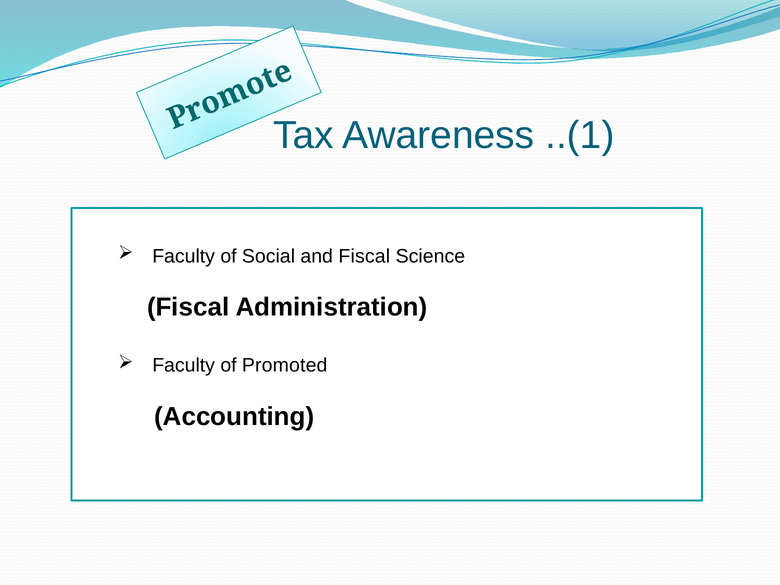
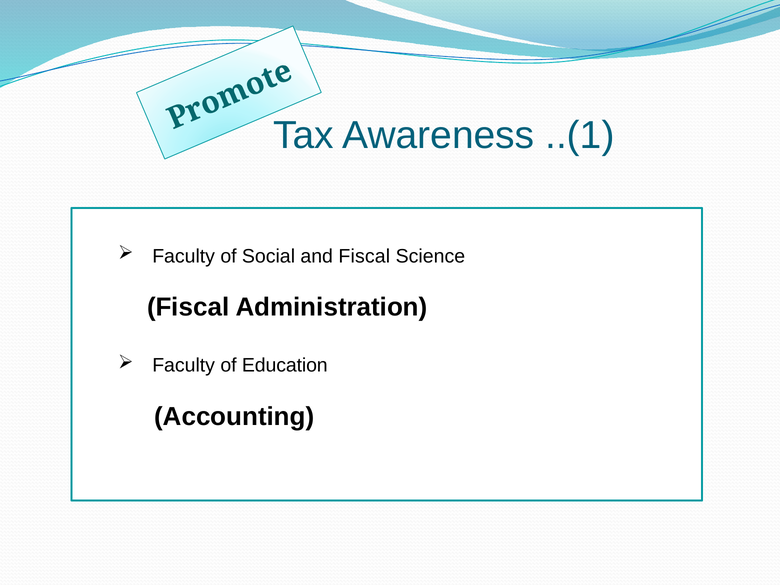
Promoted: Promoted -> Education (285, 365)
